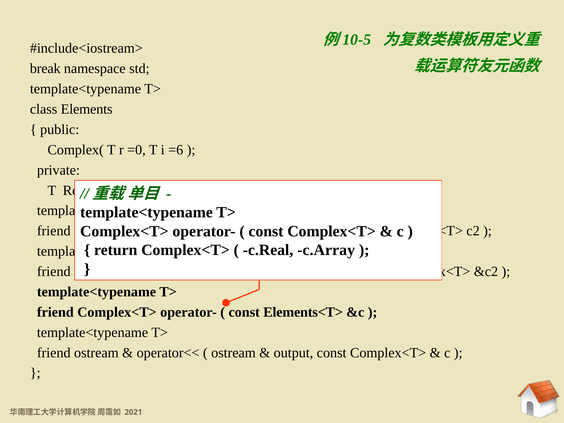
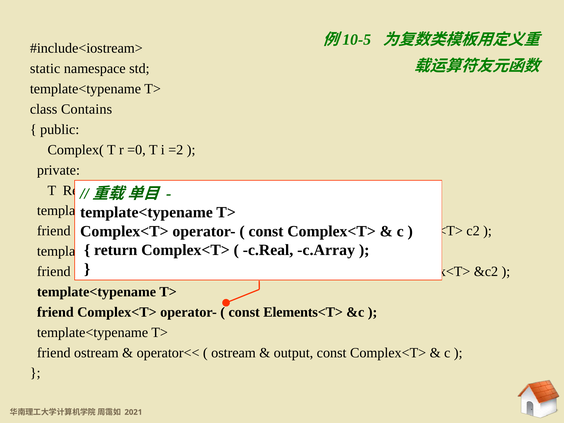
break: break -> static (45, 69)
Elements: Elements -> Contains (87, 109)
=6: =6 -> =2 (176, 150)
